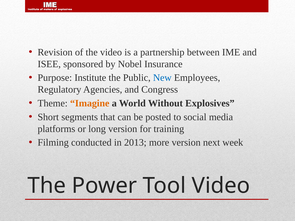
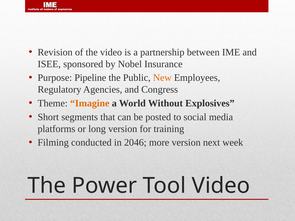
Institute: Institute -> Pipeline (90, 78)
New colour: blue -> orange (162, 78)
2013: 2013 -> 2046 (135, 143)
